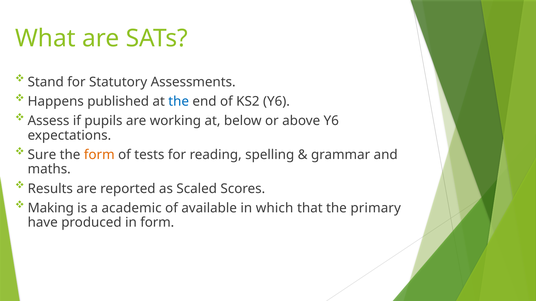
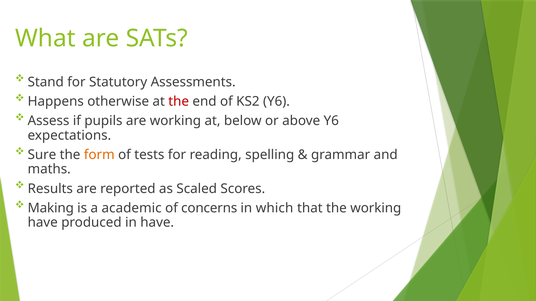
published: published -> otherwise (118, 102)
the colour: blue -> red (179, 102)
available: available -> concerns (209, 208)
the primary: primary -> working (376, 208)
in form: form -> have (157, 223)
